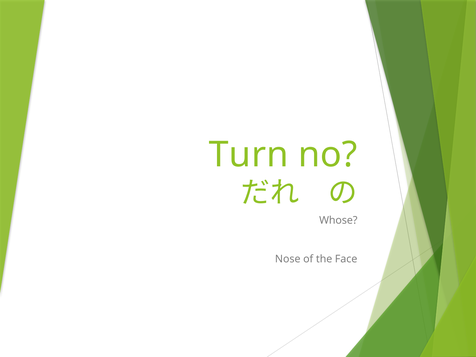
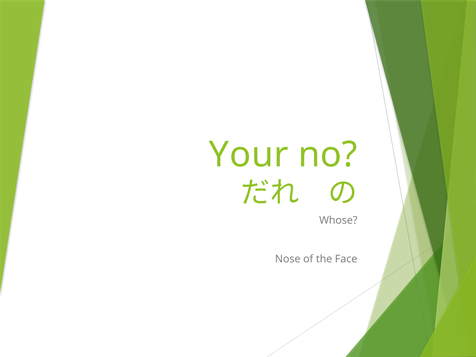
Turn: Turn -> Your (249, 155)
